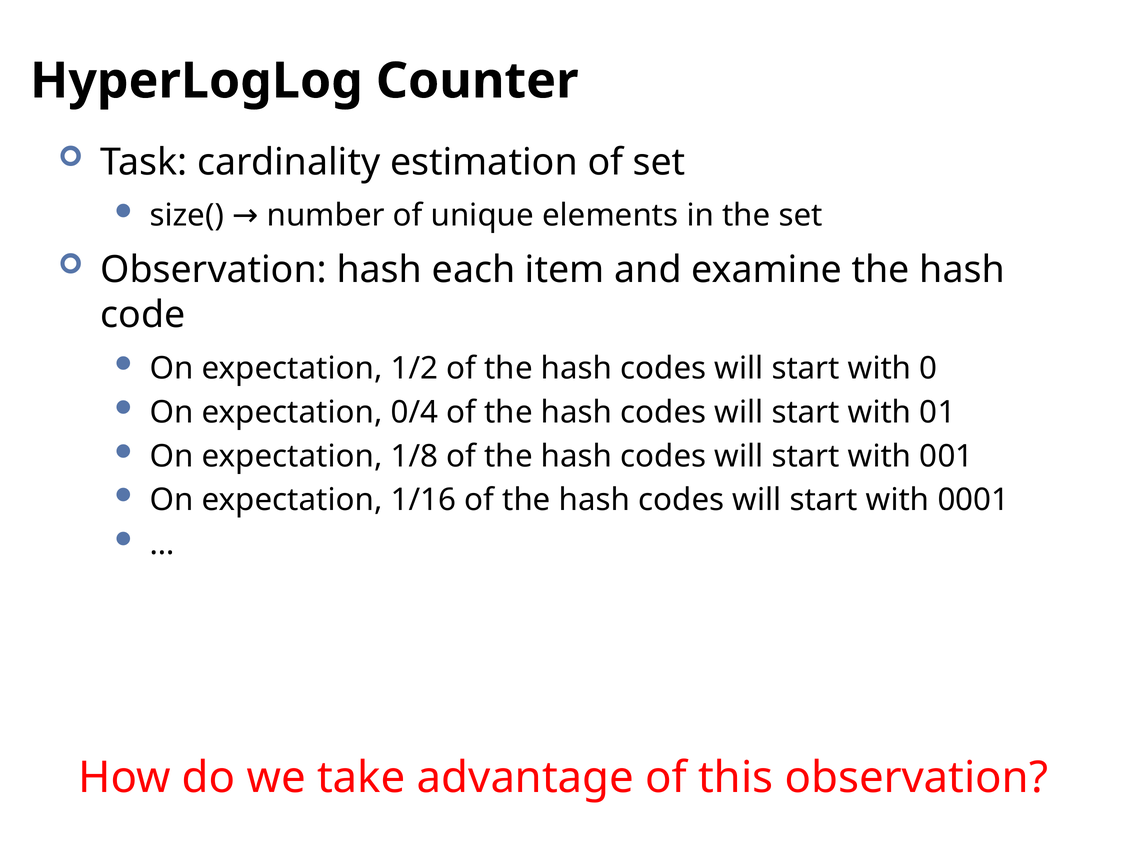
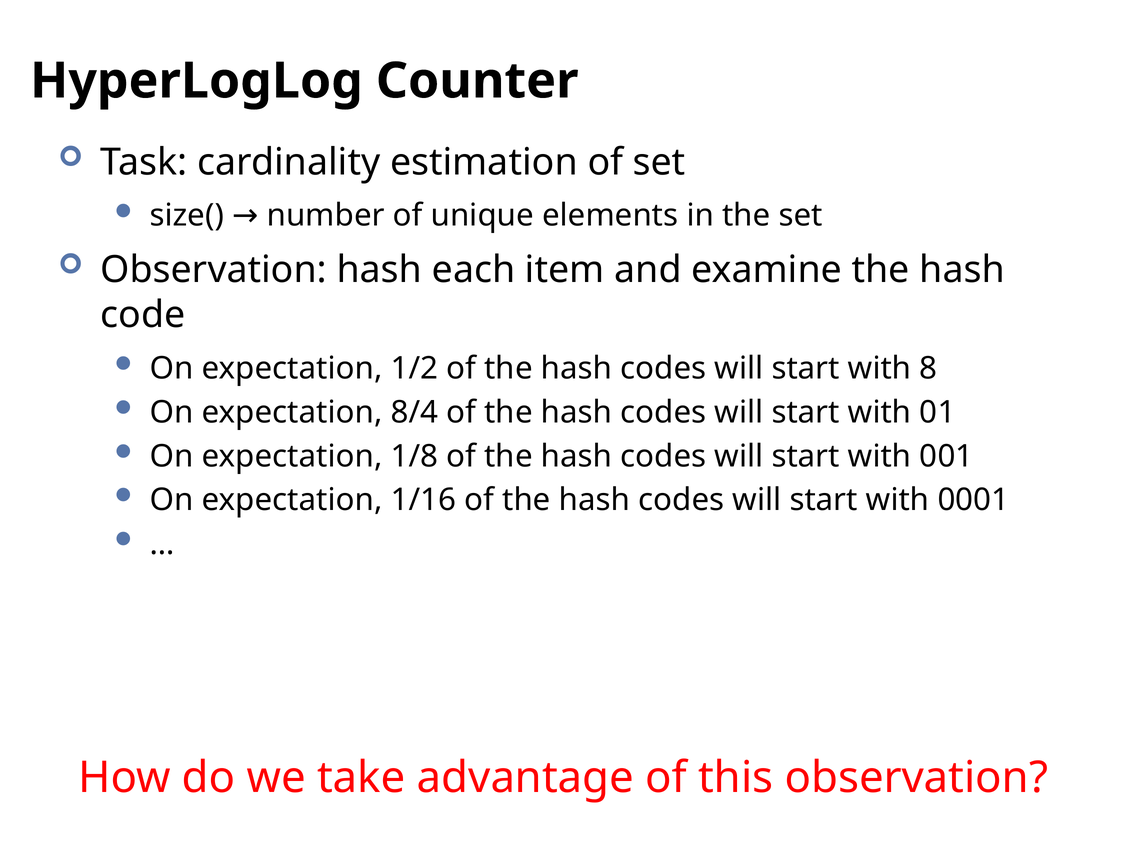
0: 0 -> 8 (928, 369)
0/4: 0/4 -> 8/4 (414, 412)
